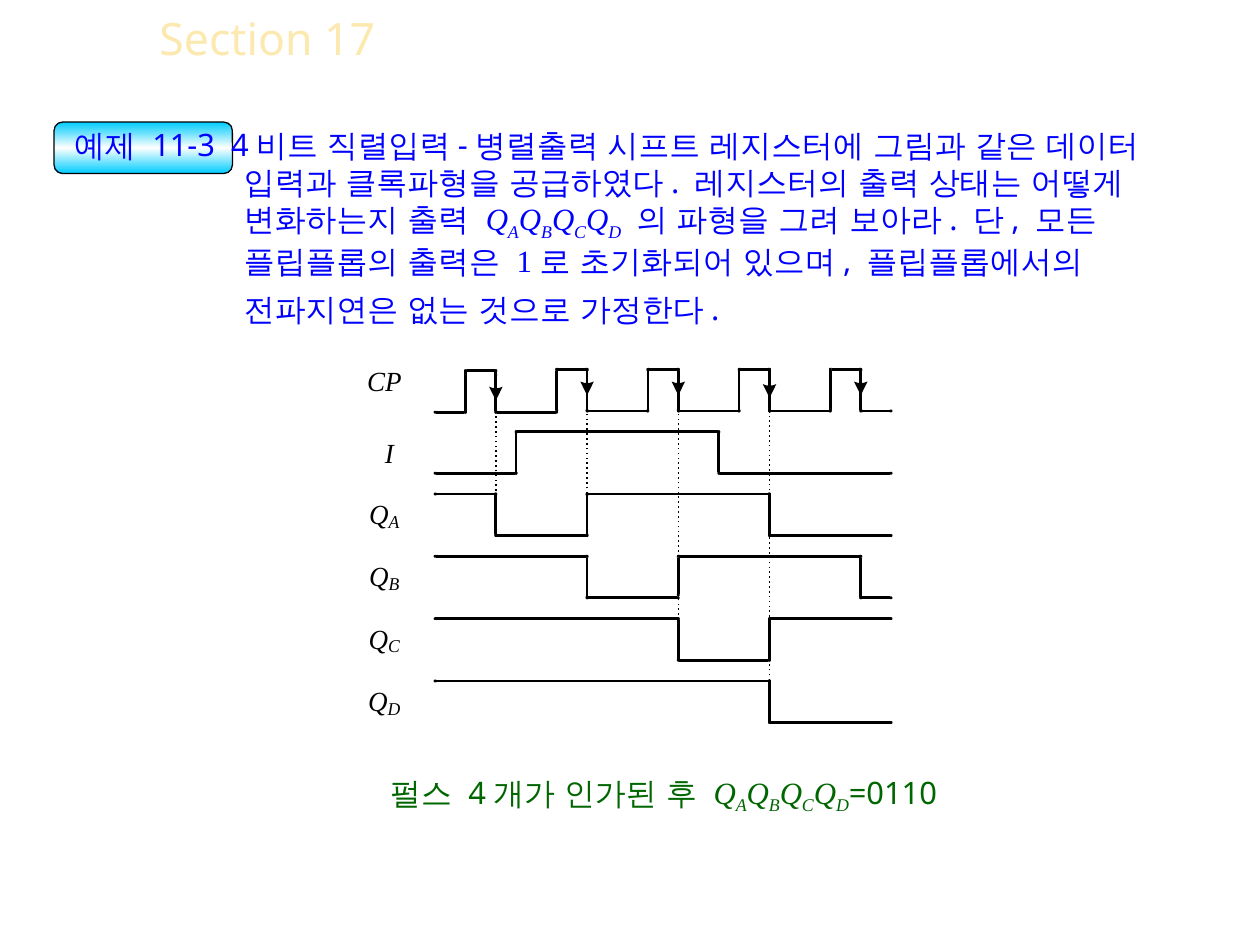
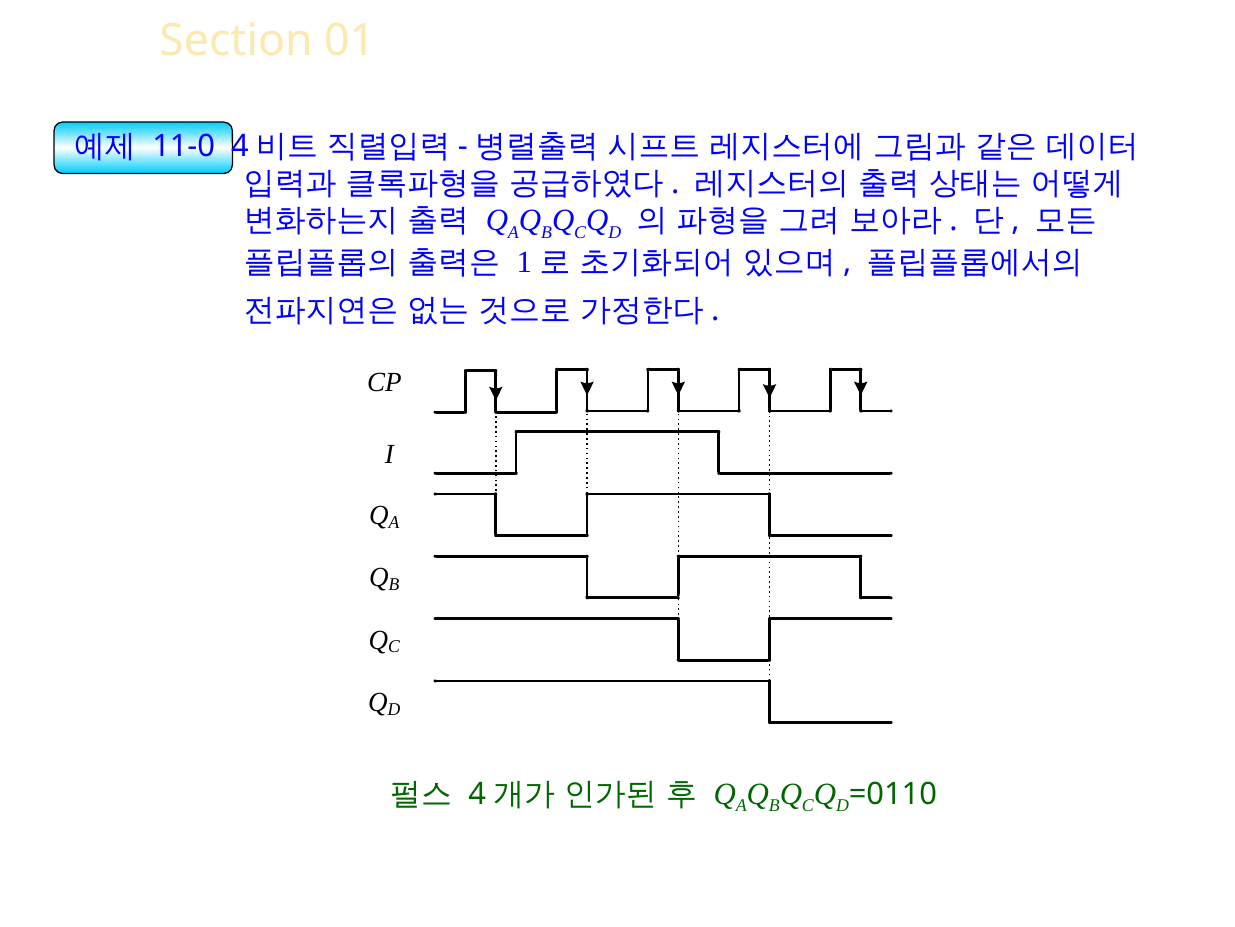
17: 17 -> 01 (350, 41)
11-3: 11-3 -> 11-0 (184, 146)
